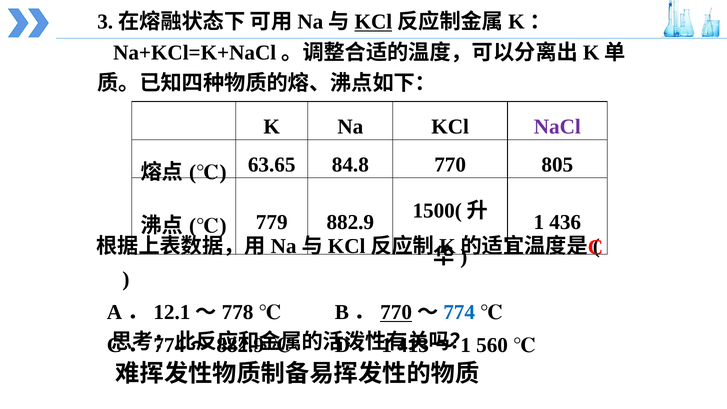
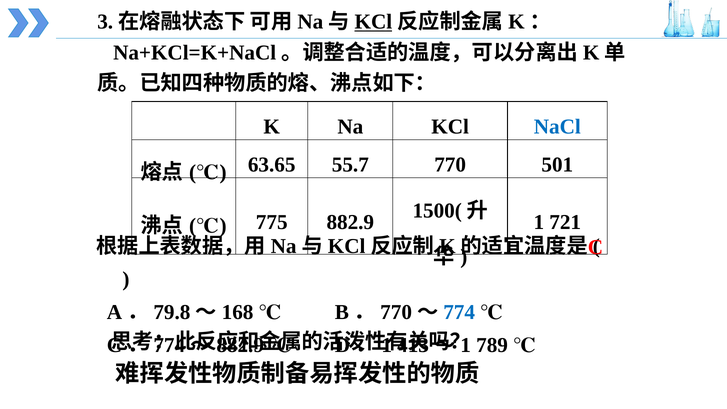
NaCl colour: purple -> blue (557, 127)
84.8: 84.8 -> 55.7 (350, 165)
805: 805 -> 501 (557, 165)
436: 436 -> 721 (565, 222)
779: 779 -> 775 (272, 222)
12.1: 12.1 -> 79.8 (172, 312)
778: 778 -> 168 (238, 312)
770 underline: present -> none (396, 312)
560: 560 -> 789 (492, 345)
